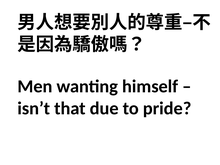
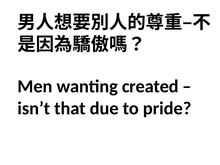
himself: himself -> created (150, 86)
